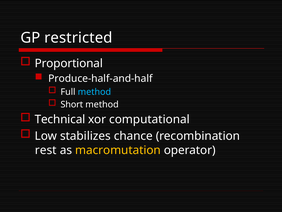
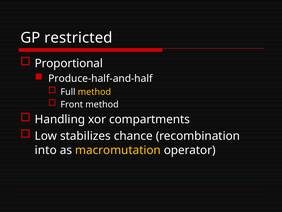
method colour: light blue -> yellow (94, 92)
Short: Short -> Front (72, 104)
Technical: Technical -> Handling (60, 119)
computational: computational -> compartments (150, 119)
rest: rest -> into (46, 150)
